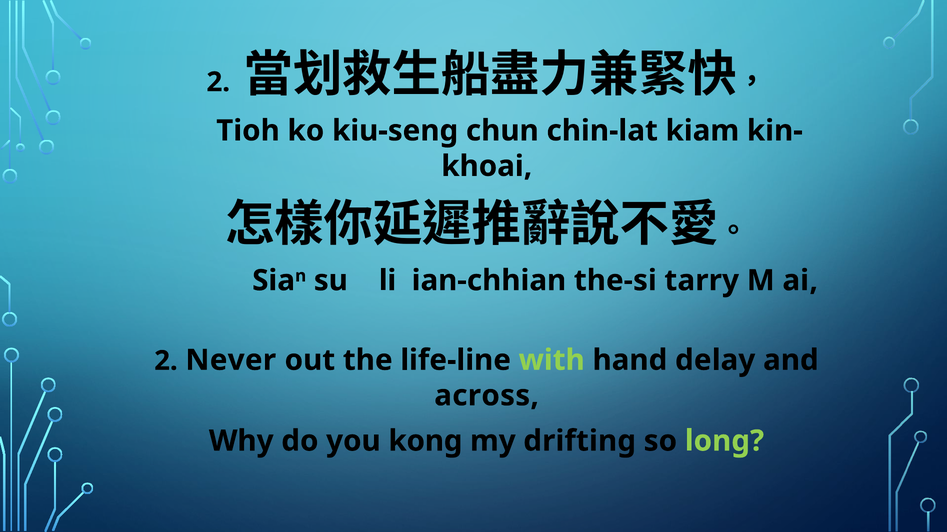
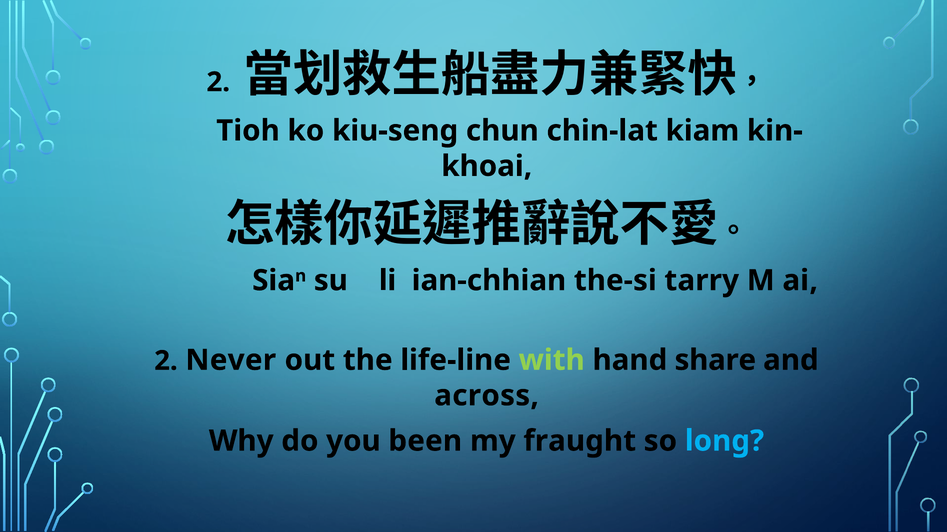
delay: delay -> share (715, 361)
kong: kong -> been (425, 441)
drifting: drifting -> fraught (580, 441)
long colour: light green -> light blue (724, 441)
